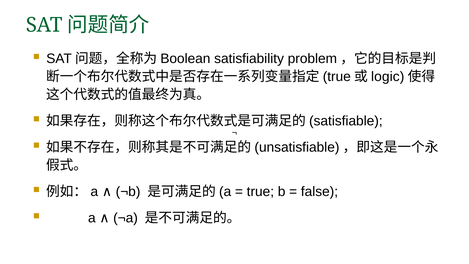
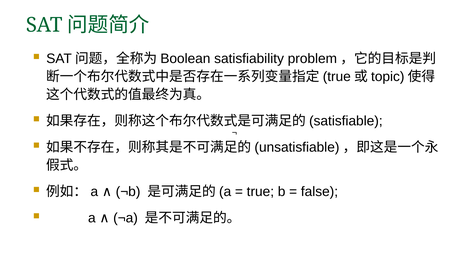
logic: logic -> topic (388, 77)
